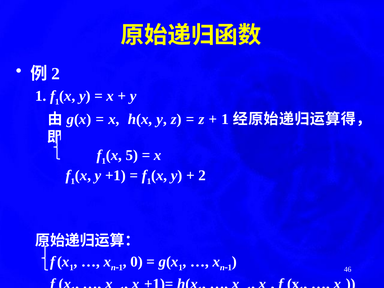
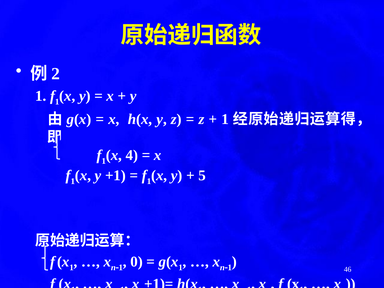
5: 5 -> 4 (132, 155)
2: 2 -> 5 (202, 176)
